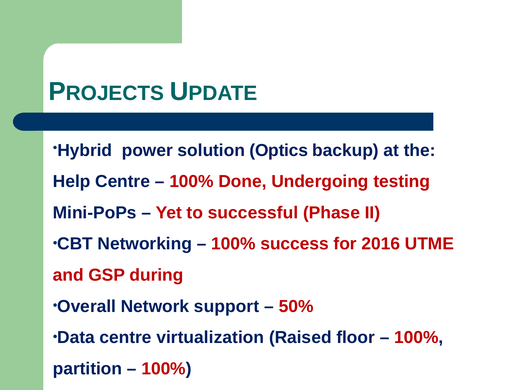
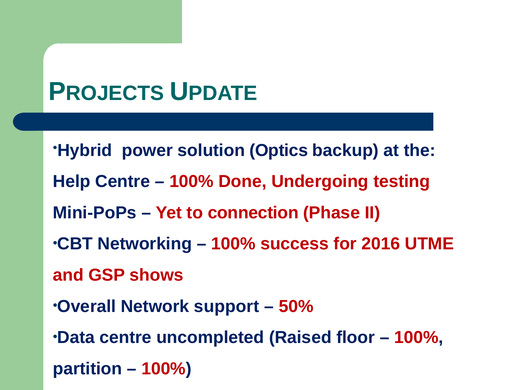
successful: successful -> connection (253, 213)
during: during -> shows (156, 275)
virtualization: virtualization -> uncompleted (210, 337)
